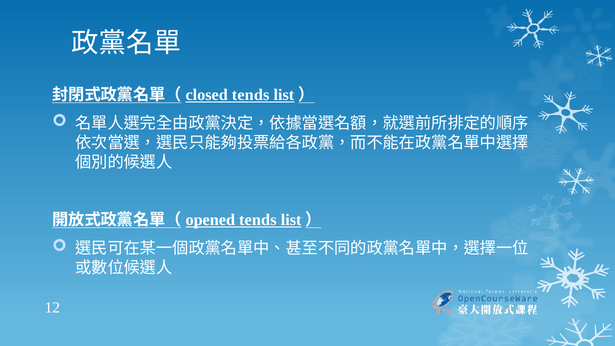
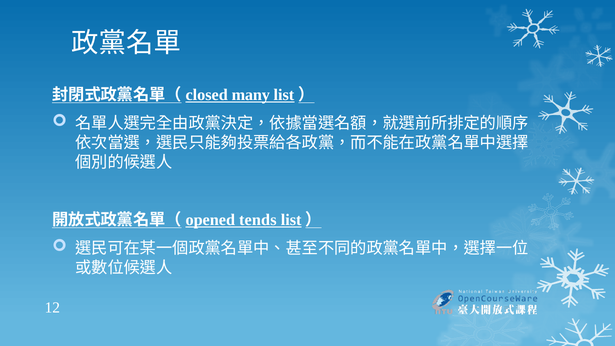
tends: tends -> many (251, 95)
